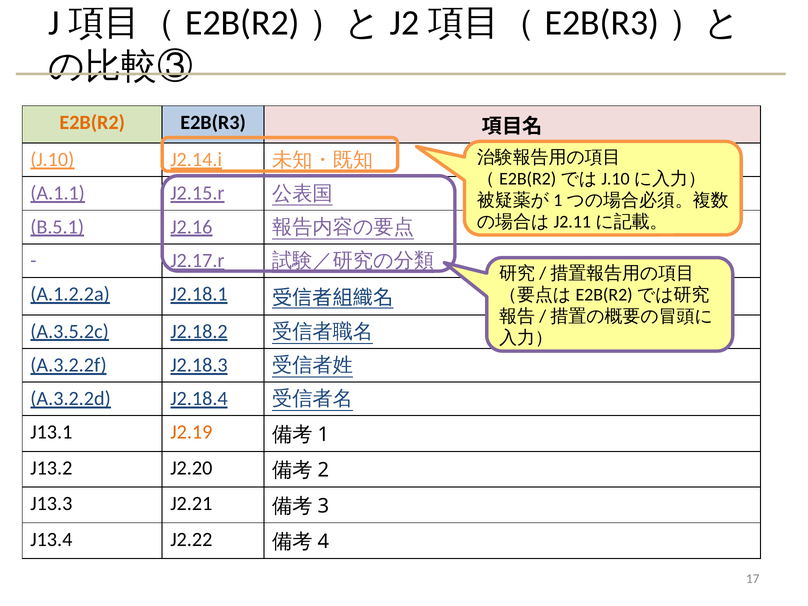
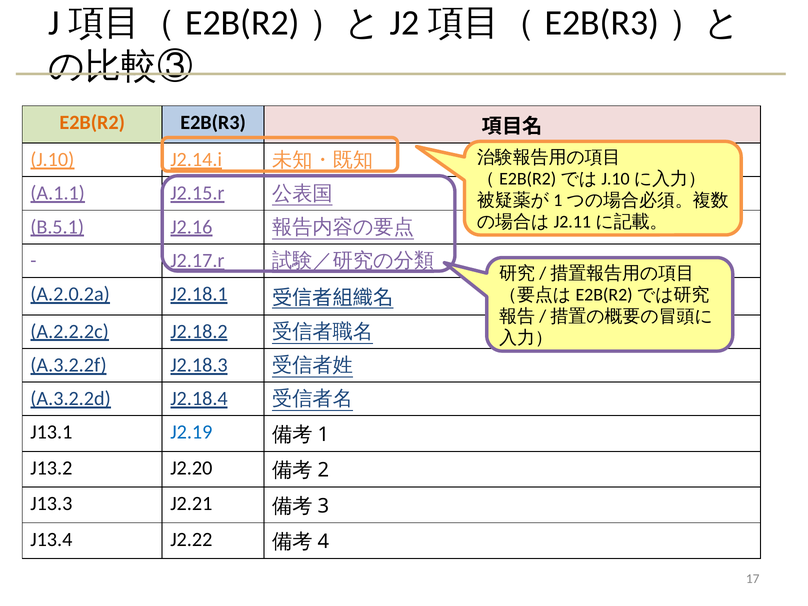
A.1.2.2a: A.1.2.2a -> A.2.0.2a (70, 294)
A.3.5.2c: A.3.5.2c -> A.2.2.2c (70, 331)
J2.19 colour: orange -> blue (191, 432)
